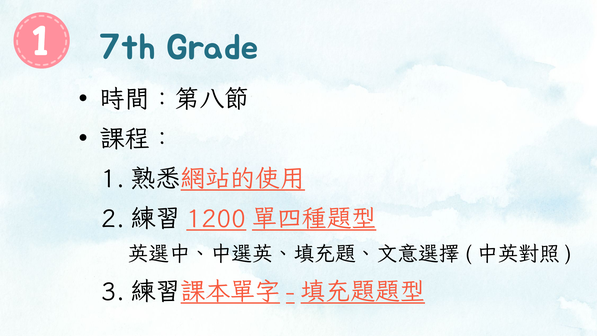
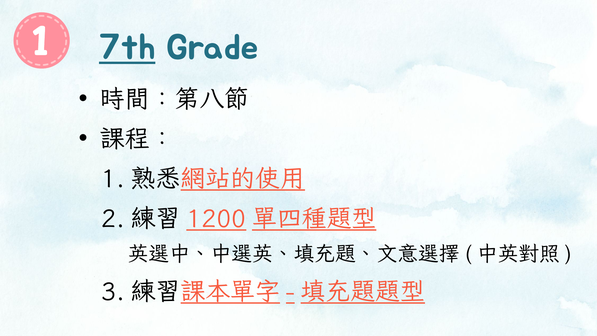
7th underline: none -> present (127, 47)
